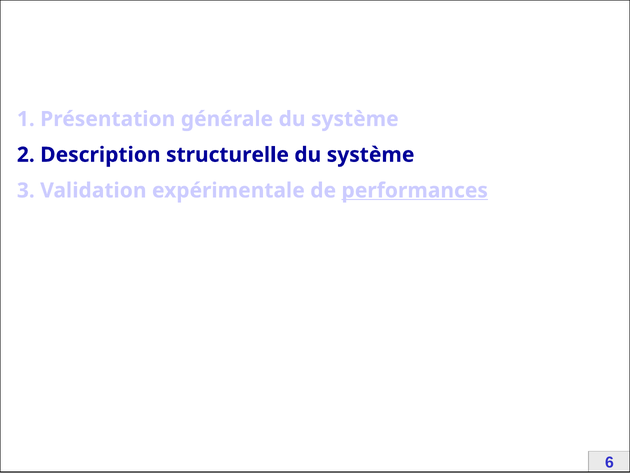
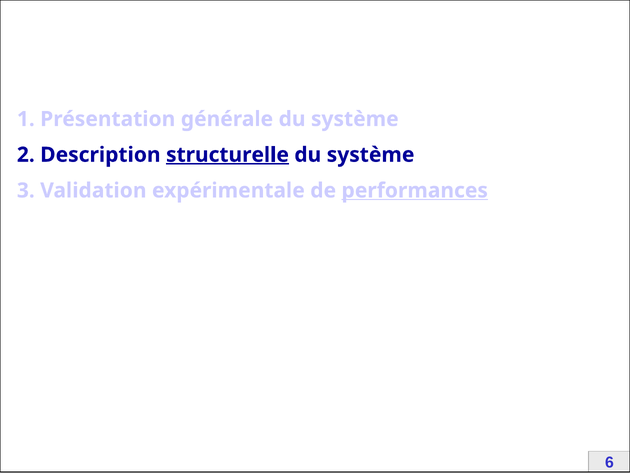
structurelle underline: none -> present (227, 155)
